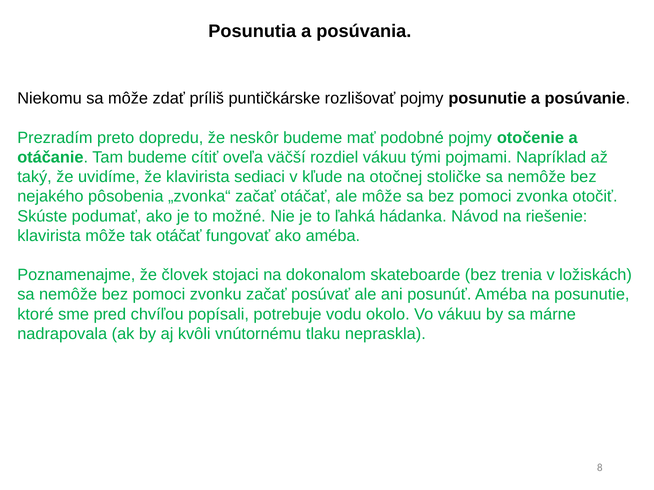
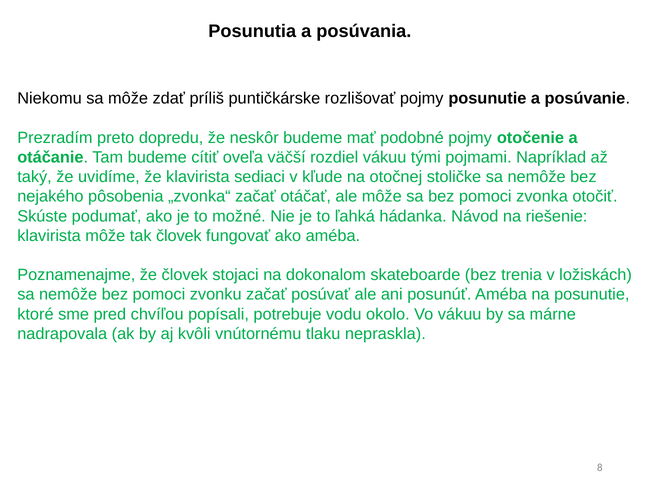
tak otáčať: otáčať -> človek (179, 236)
